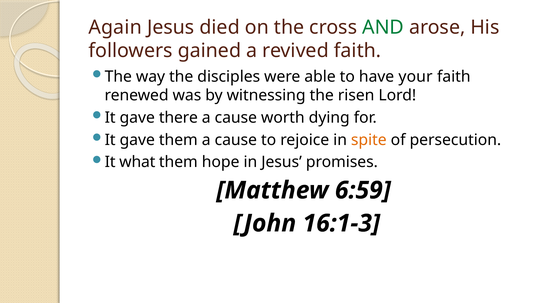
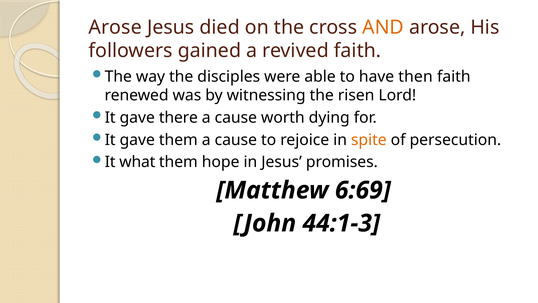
Again: Again -> Arose (115, 27)
AND colour: green -> orange (383, 27)
your: your -> then (416, 76)
6:59: 6:59 -> 6:69 (363, 190)
16:1-3: 16:1-3 -> 44:1-3 (341, 223)
